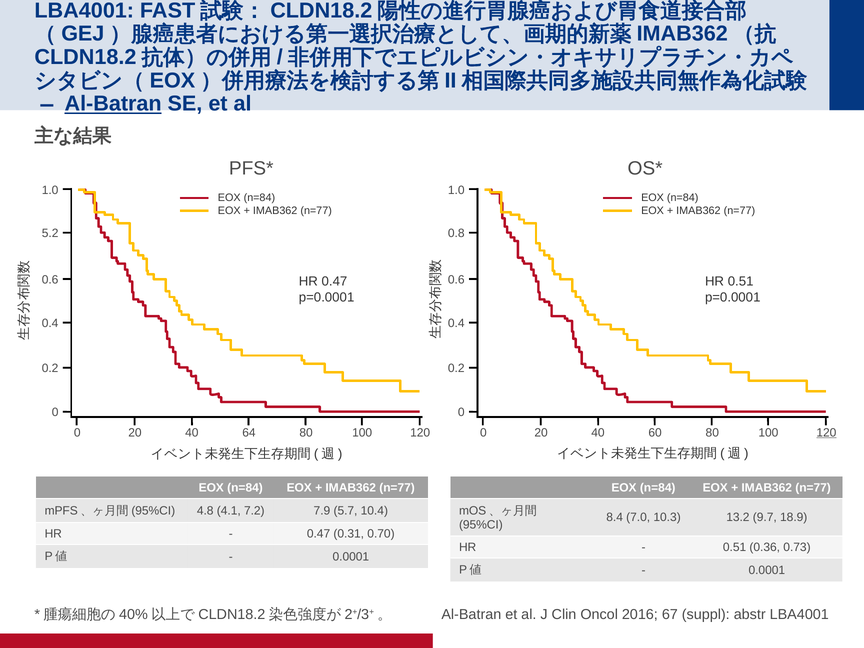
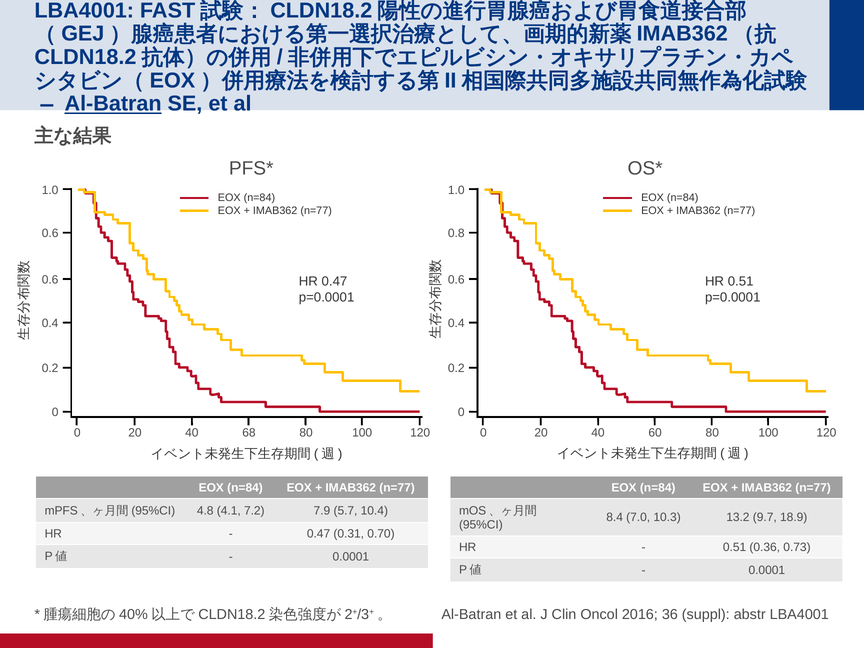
5.2: 5.2 -> 0.6 (50, 233)
64: 64 -> 68 (249, 433)
120 underline: present -> none (826, 433)
67: 67 -> 36 (670, 614)
